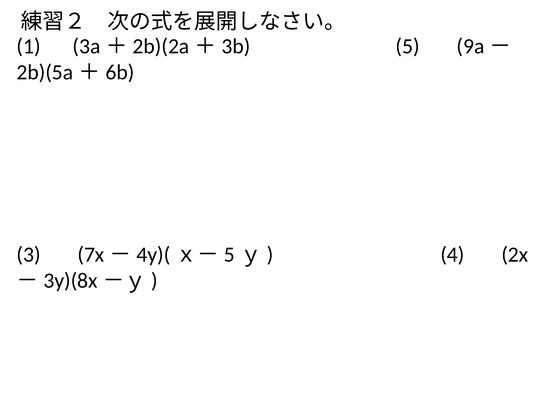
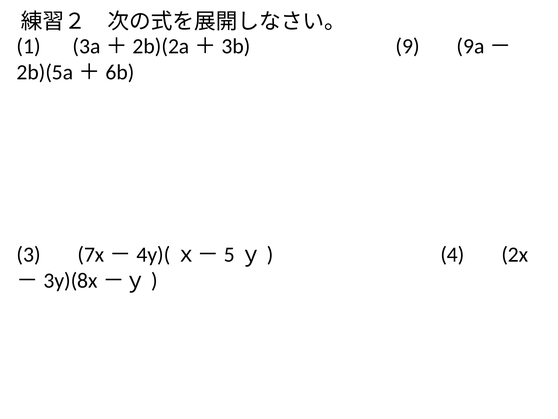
5: 5 -> 9 (408, 46)
